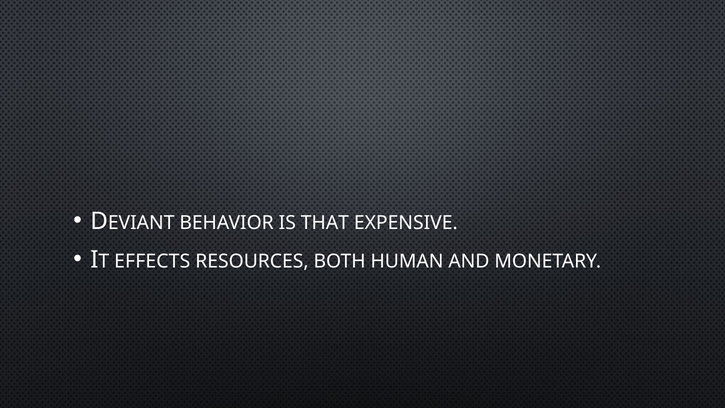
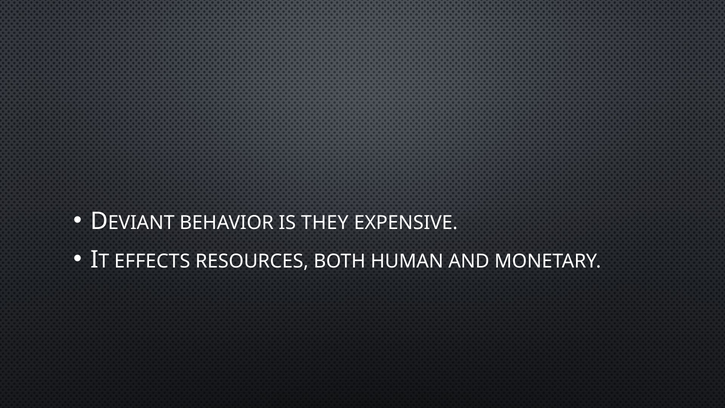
THAT: THAT -> THEY (325, 223)
